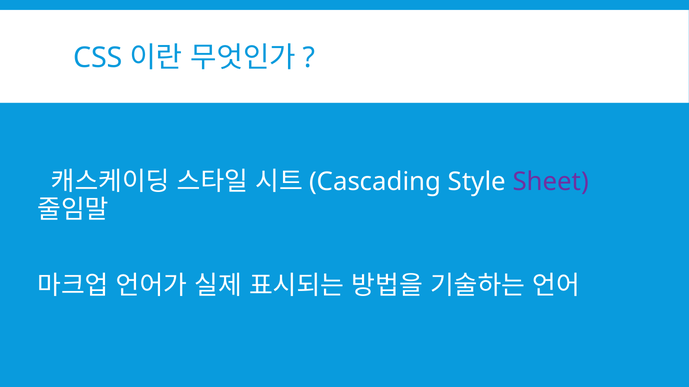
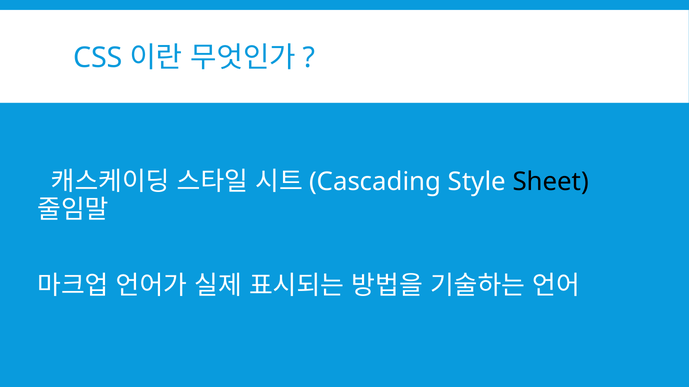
Sheet colour: purple -> black (551, 182)
